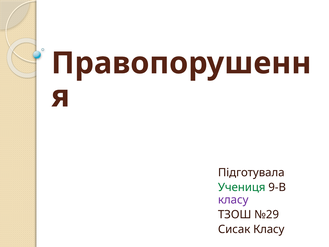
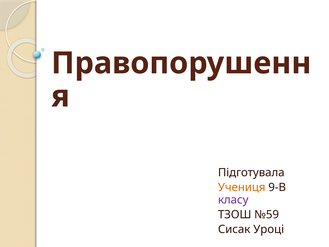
Учениця colour: green -> orange (242, 187)
№29: №29 -> №59 (267, 214)
Сисак Класу: Класу -> Уроці (269, 229)
